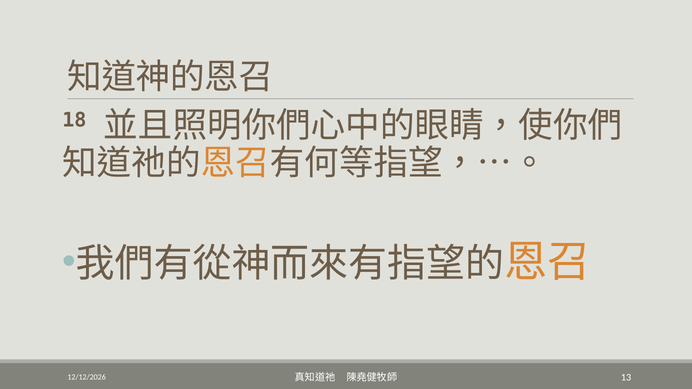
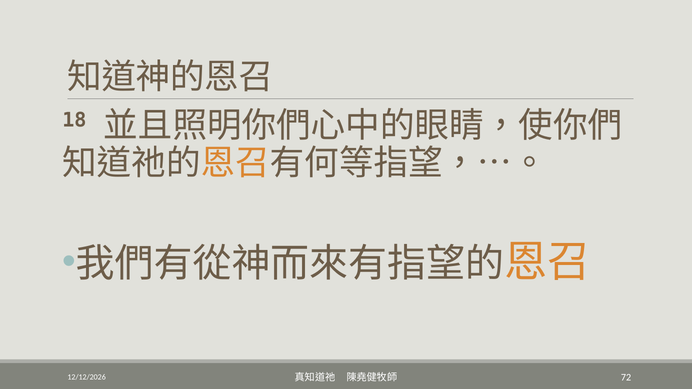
13: 13 -> 72 (626, 378)
